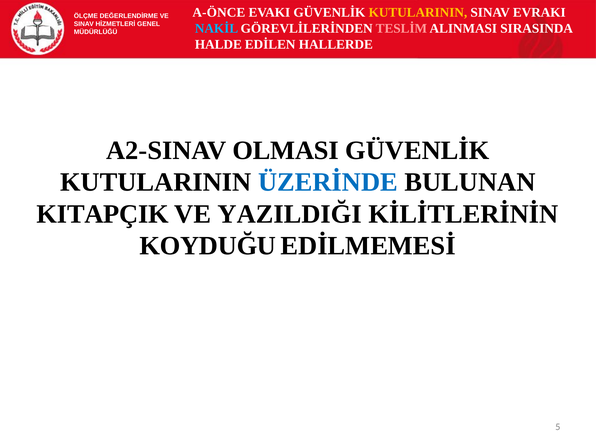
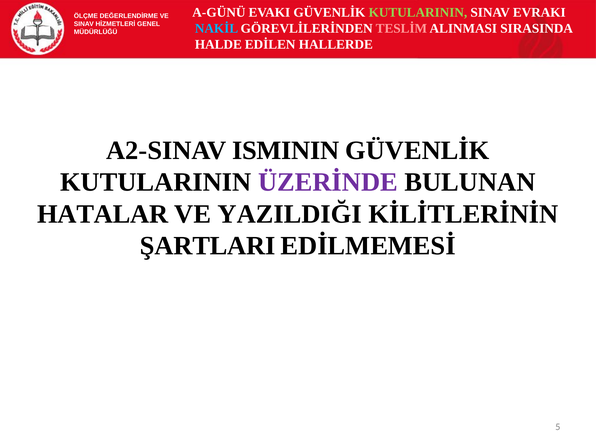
A-ÖNCE: A-ÖNCE -> A-GÜNÜ (219, 13)
KUTULARININ colour: yellow -> light green (418, 13)
OLMASI: OLMASI -> ISMININ (286, 150)
ÜZERİNDE colour: blue -> purple (328, 182)
KITAPÇIK: KITAPÇIK -> HATALAR (103, 214)
KOYDUĞU: KOYDUĞU -> ŞARTLARI (208, 246)
